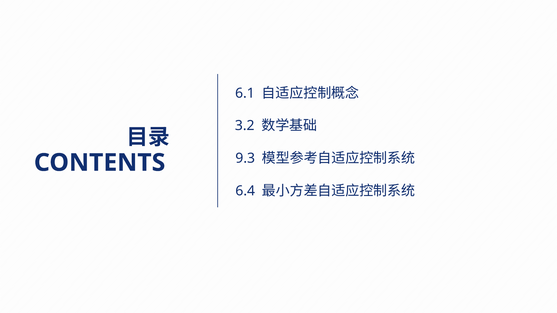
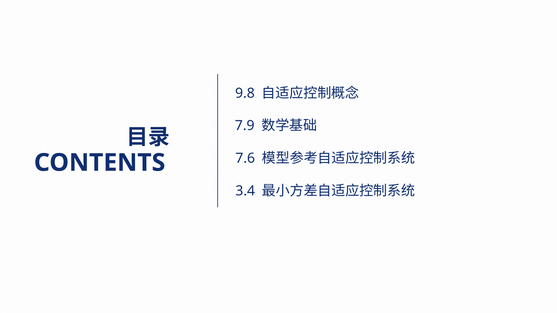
6.1: 6.1 -> 9.8 (245, 93)
3.2: 3.2 -> 7.9 (245, 126)
9.3: 9.3 -> 7.6 (245, 158)
6.4: 6.4 -> 3.4 (245, 191)
